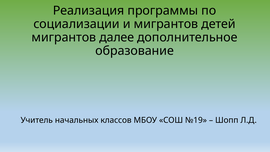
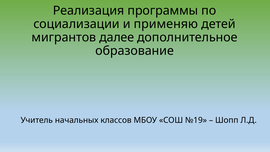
и мигрантов: мигрантов -> применяю (166, 24)
